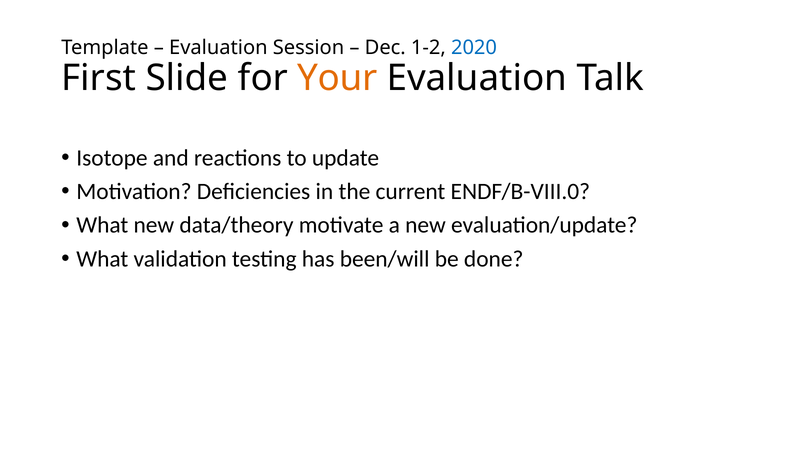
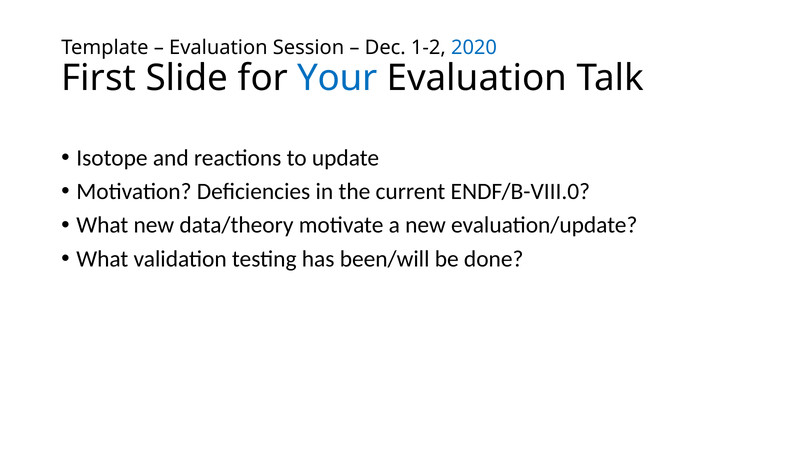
Your colour: orange -> blue (337, 78)
